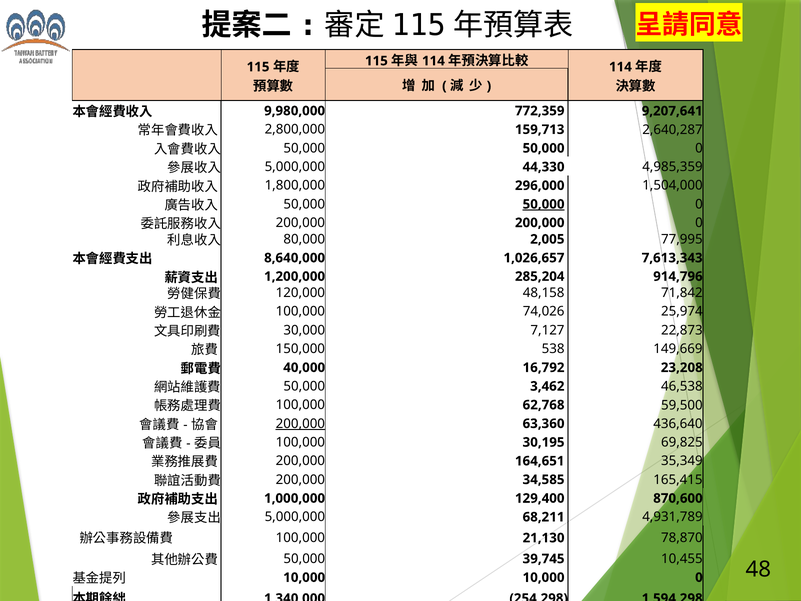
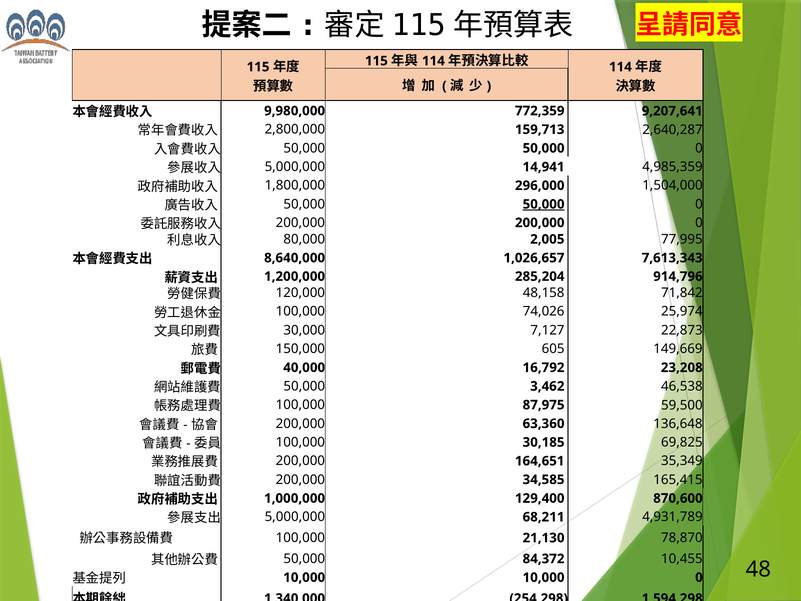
44,330: 44,330 -> 14,941 (544, 167)
538: 538 -> 605 (553, 349)
62,768: 62,768 -> 87,975 (544, 405)
200,000 underline: present -> none (300, 423)
436,640: 436,640 -> 136,648 (678, 424)
30,195: 30,195 -> 30,185 (544, 442)
39,745: 39,745 -> 84,372 (544, 559)
